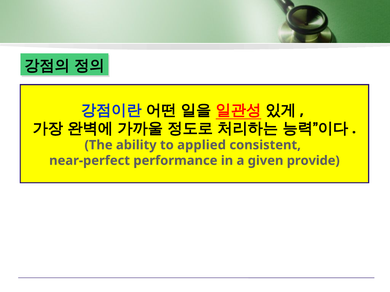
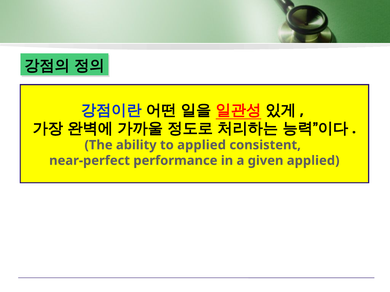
given provide: provide -> applied (313, 161)
